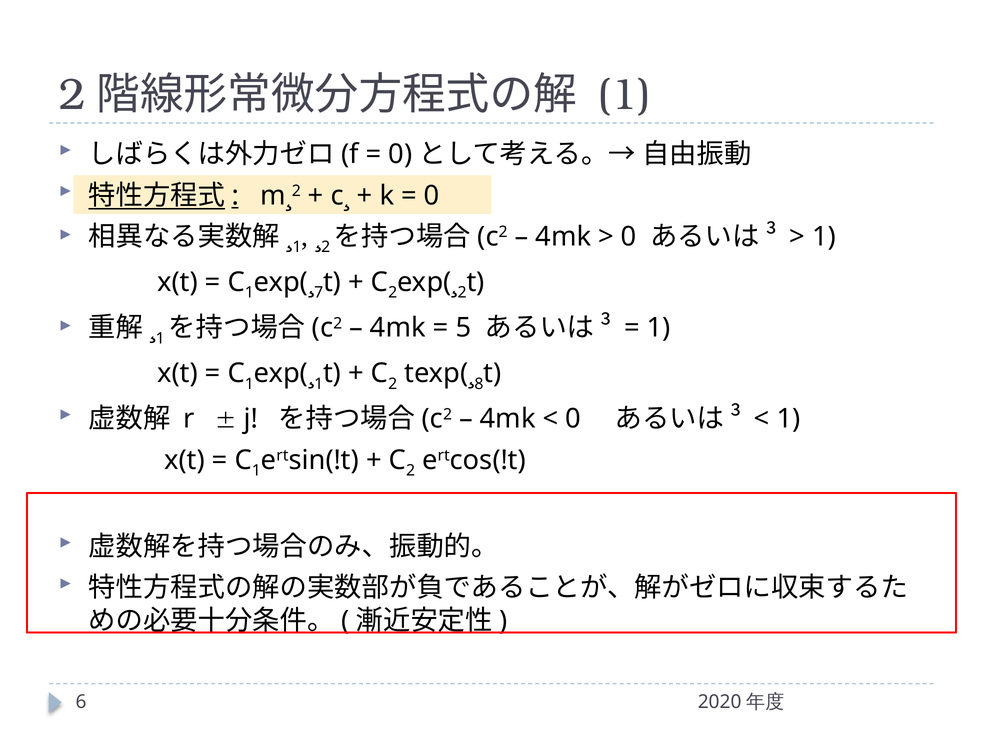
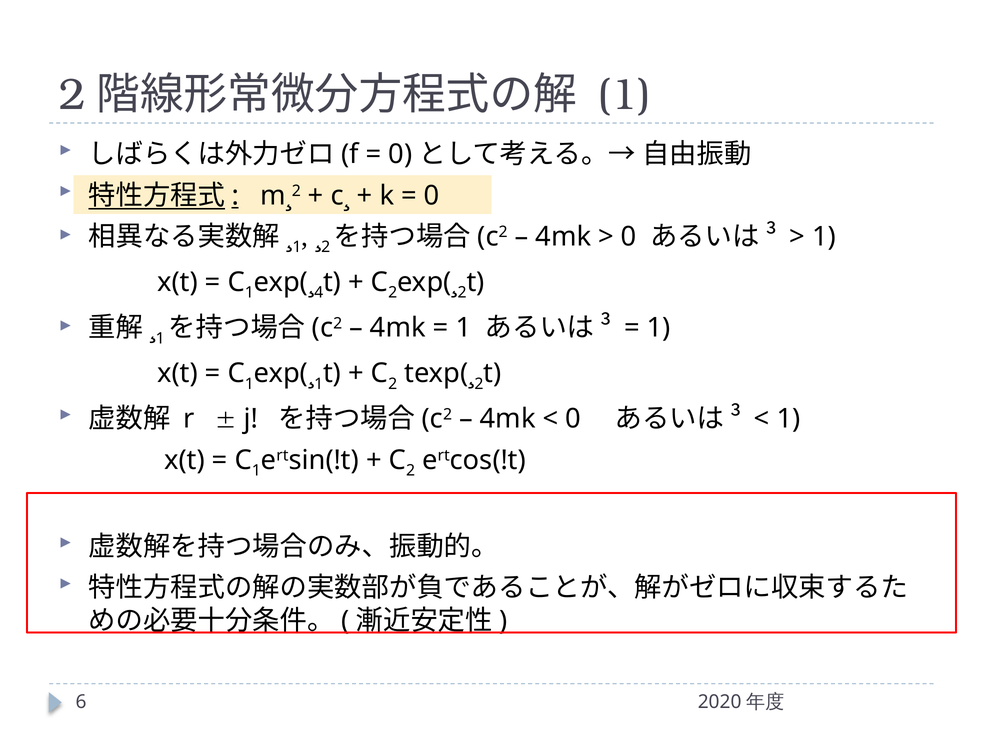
7: 7 -> 4 (319, 292)
5: 5 -> 1 (463, 327)
8: 8 -> 2 (479, 384)
